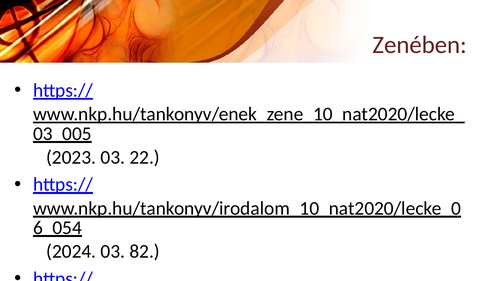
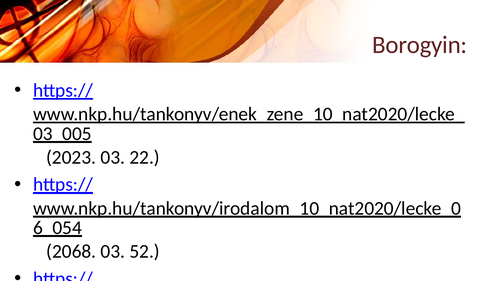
Zenében: Zenében -> Borogyin (420, 45)
2024: 2024 -> 2068 (71, 251)
82: 82 -> 52 (145, 251)
